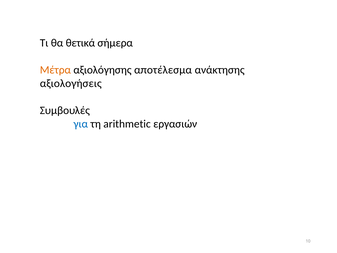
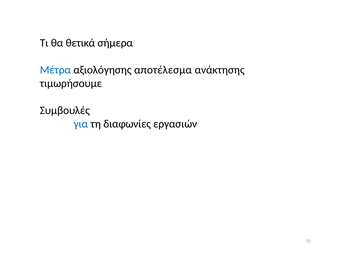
Μέτρα colour: orange -> blue (55, 70)
αξιολογήσεις: αξιολογήσεις -> τιμωρήσουμε (71, 83)
arithmetic: arithmetic -> διαφωνίες (127, 124)
